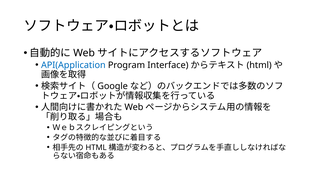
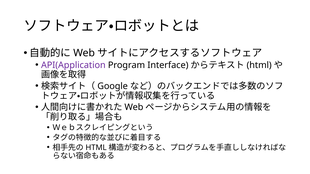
API(Application colour: blue -> purple (73, 65)
